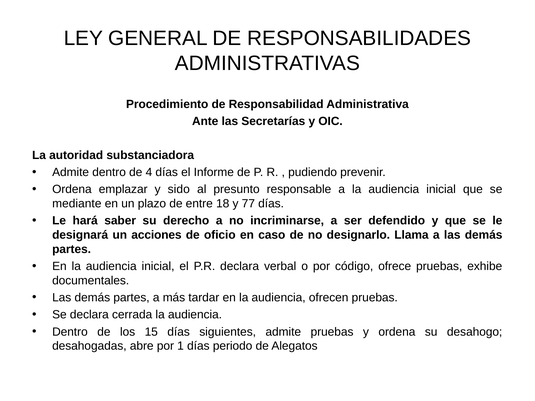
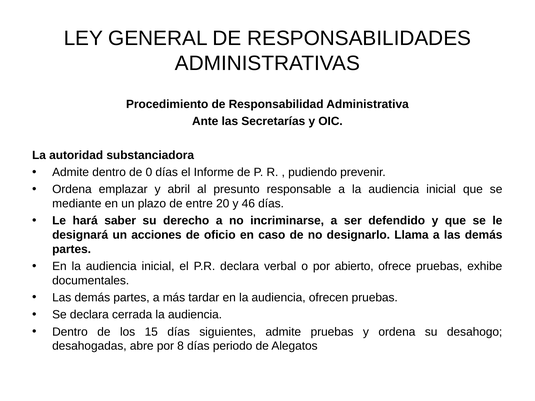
4: 4 -> 0 (149, 172)
sido: sido -> abril (179, 190)
18: 18 -> 20 (223, 204)
77: 77 -> 46 (248, 204)
código: código -> abierto (354, 266)
1: 1 -> 8 (181, 346)
